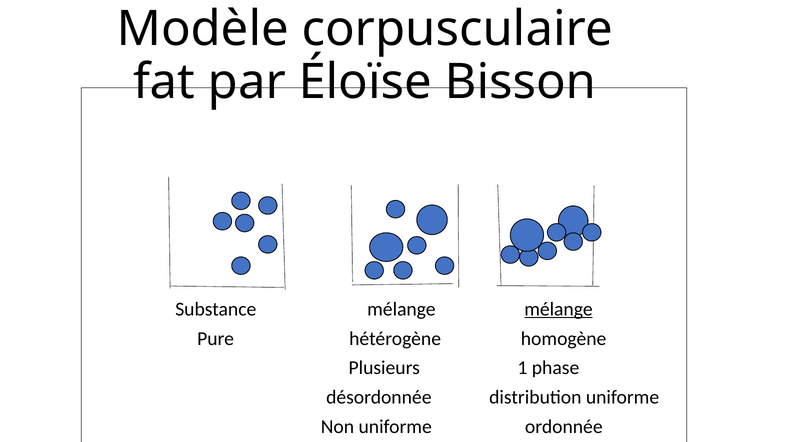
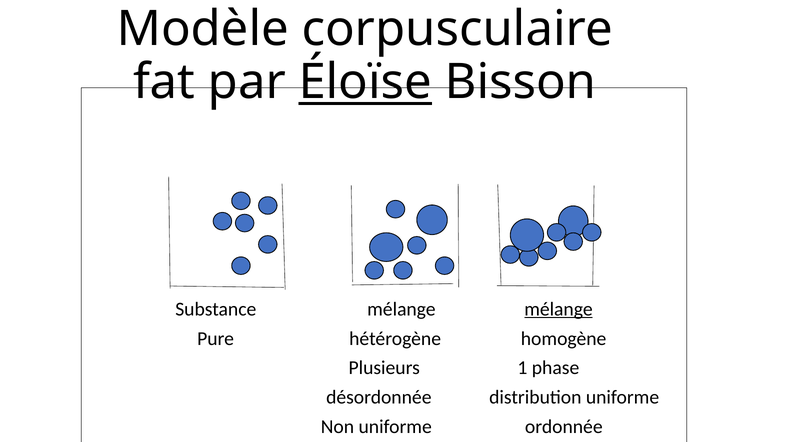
Éloïse underline: none -> present (365, 82)
